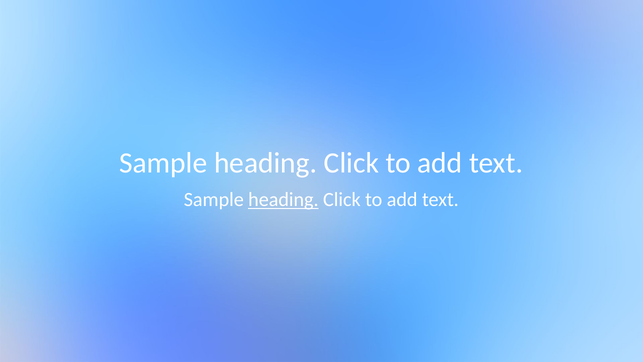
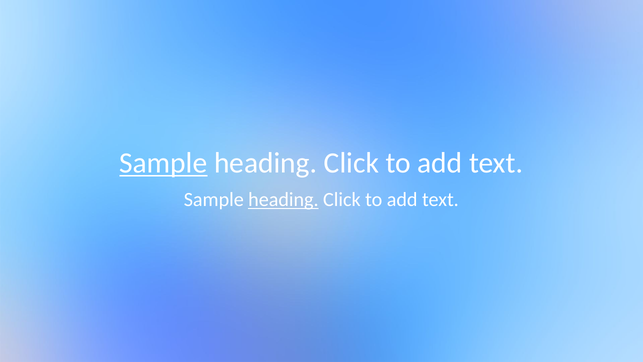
Sample underline: none -> present (163, 163)
